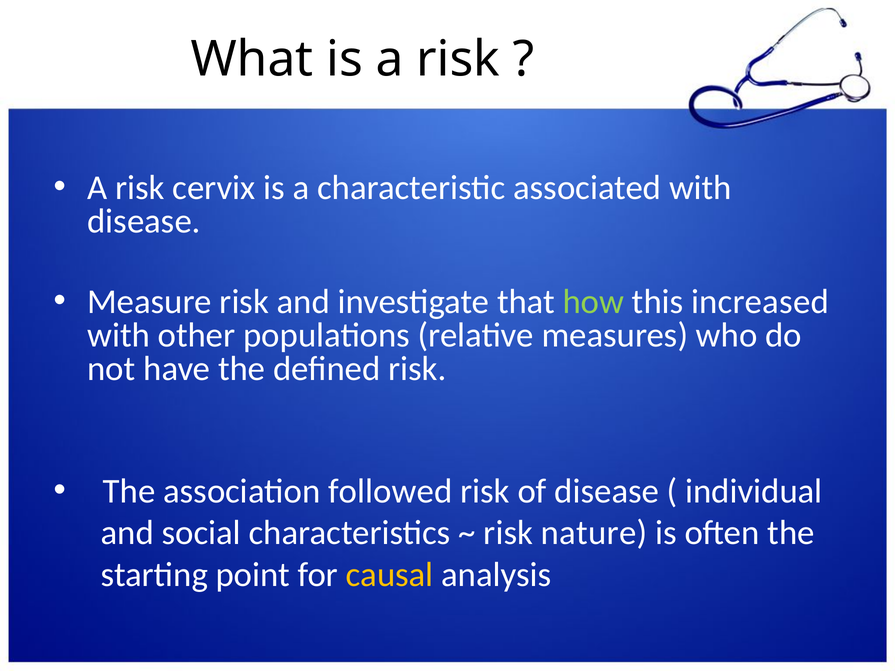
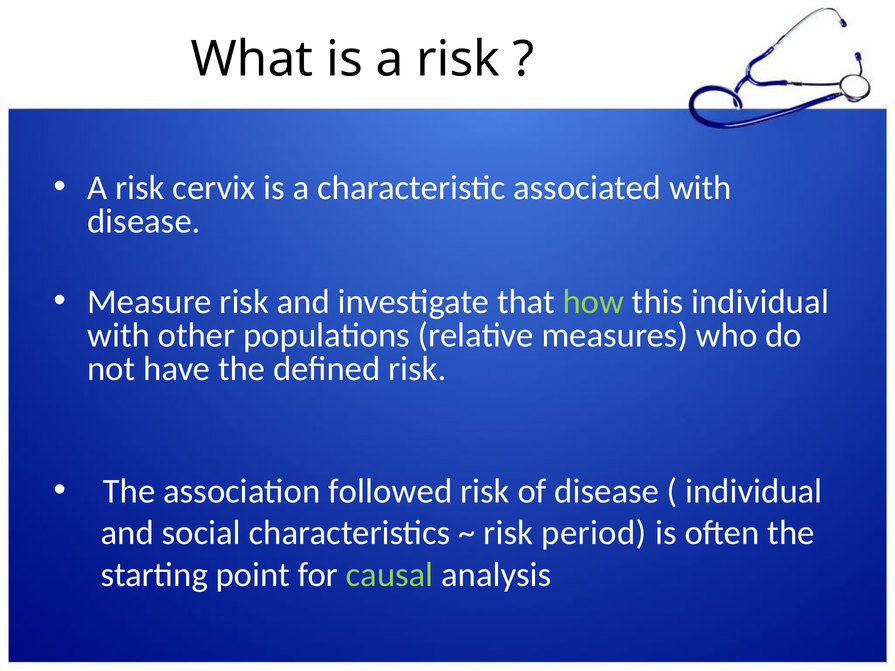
this increased: increased -> individual (760, 302)
nature: nature -> period (594, 533)
causal colour: yellow -> light green (390, 575)
